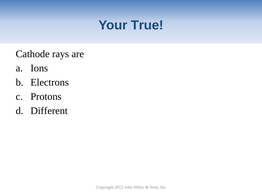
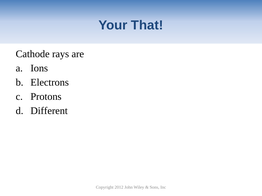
True: True -> That (147, 25)
